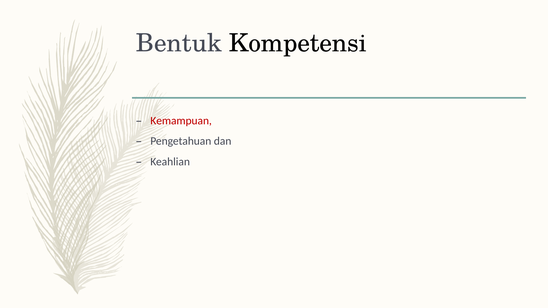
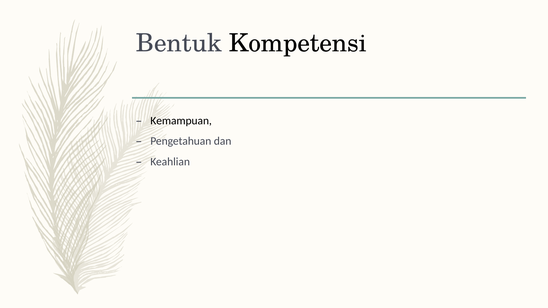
Kemampuan colour: red -> black (181, 121)
